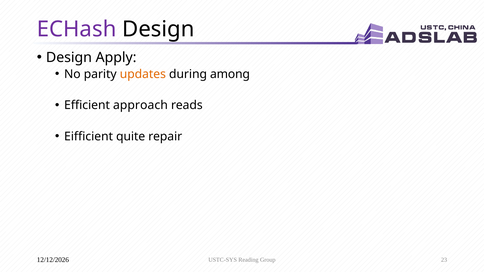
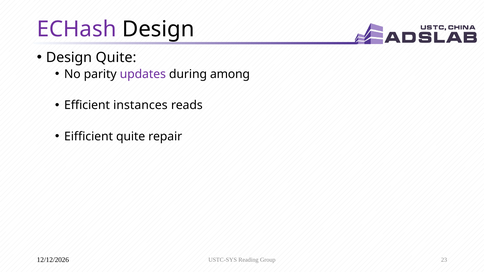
Design Apply: Apply -> Quite (116, 58)
updates colour: orange -> purple (143, 74)
approach: approach -> instances (140, 105)
